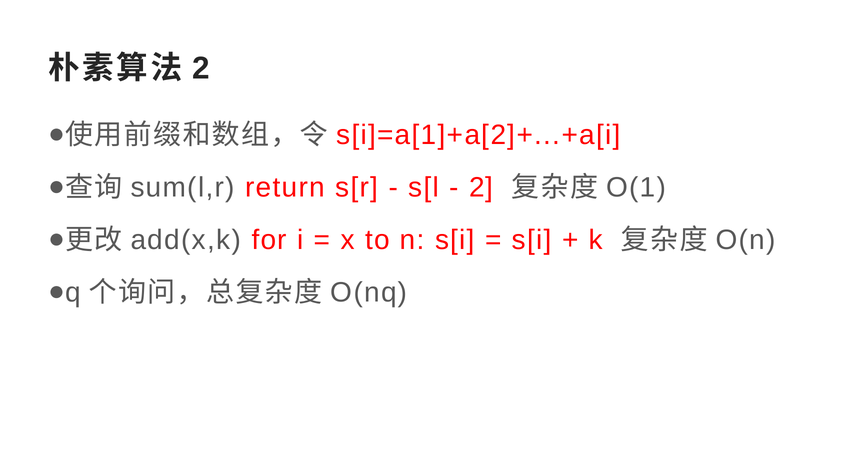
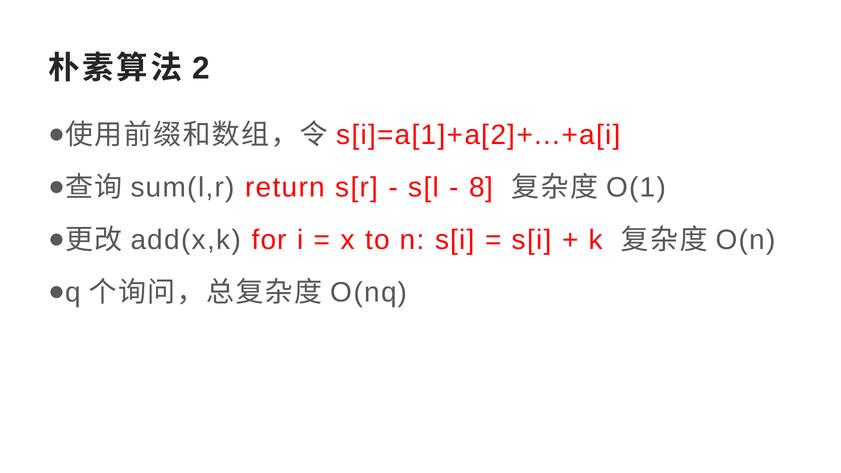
2: 2 -> 8 (481, 187)
